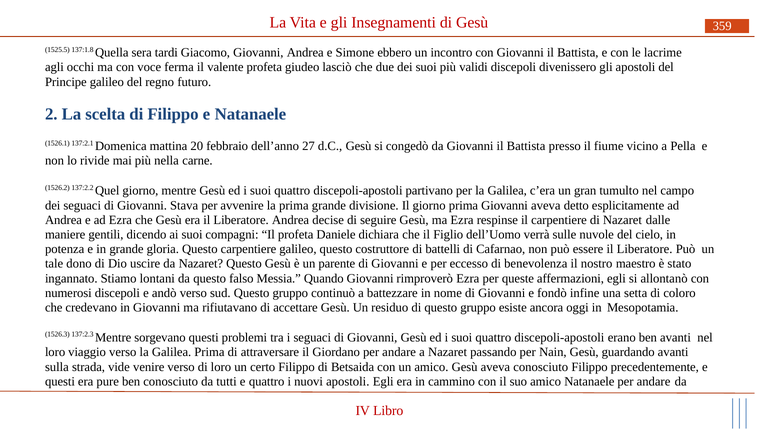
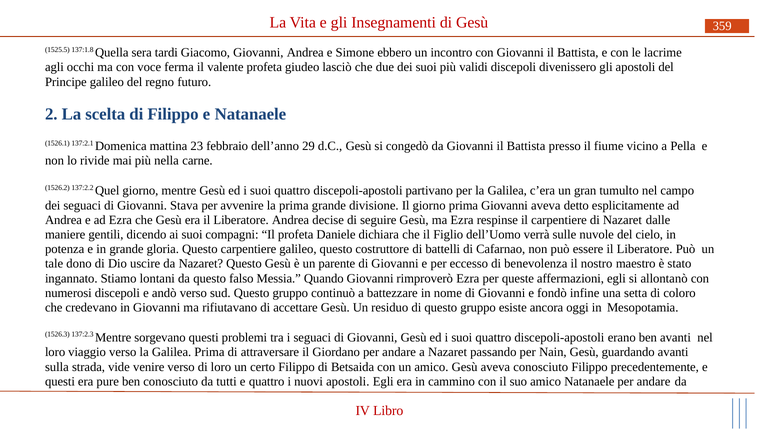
20: 20 -> 23 (197, 146)
27: 27 -> 29 (308, 146)
